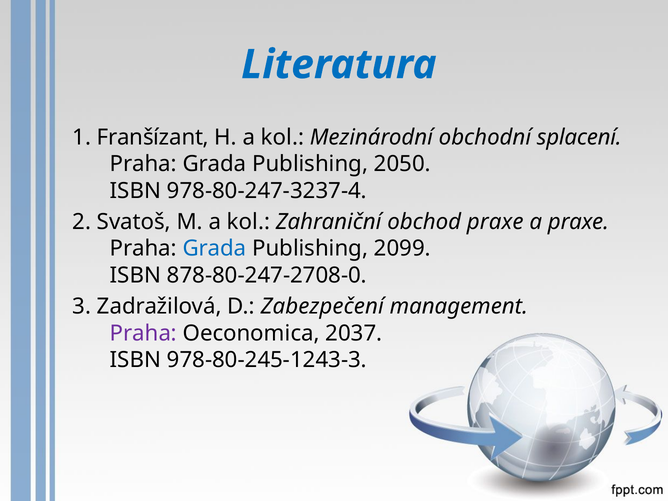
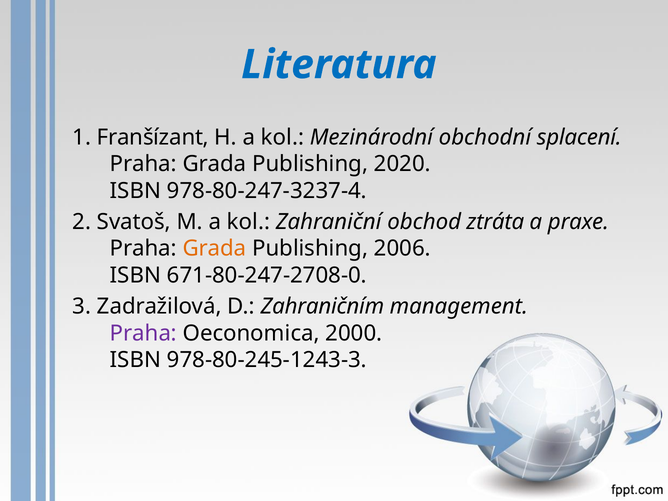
2050: 2050 -> 2020 (402, 164)
obchod praxe: praxe -> ztráta (495, 222)
Grada colour: blue -> orange (215, 249)
2099: 2099 -> 2006 (402, 249)
878-80-247-2708-0: 878-80-247-2708-0 -> 671-80-247-2708-0 (267, 275)
Zabezpečení: Zabezpečení -> Zahraničním (322, 306)
2037: 2037 -> 2000 (354, 333)
